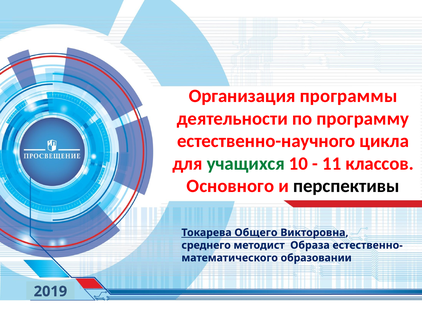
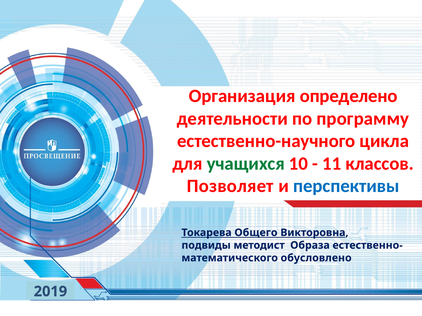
программы: программы -> определено (349, 96)
Основного: Основного -> Позволяет (230, 186)
перспективы colour: black -> blue (346, 186)
среднего: среднего -> подвиды (206, 246)
образовании: образовании -> обусловлено (316, 258)
